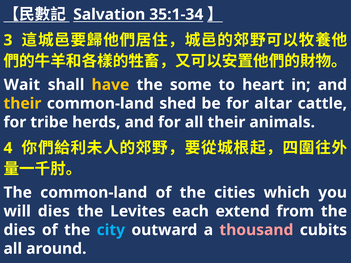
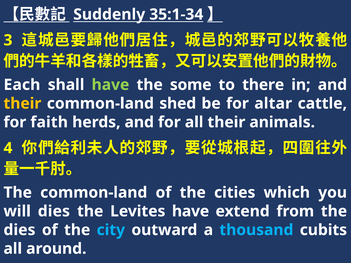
Salvation: Salvation -> Suddenly (109, 14)
Wait: Wait -> Each (22, 85)
have colour: yellow -> light green (110, 85)
heart: heart -> there (263, 85)
tribe: tribe -> faith (49, 122)
Levites each: each -> have (191, 211)
thousand colour: pink -> light blue (256, 230)
